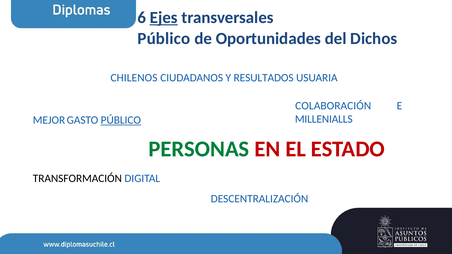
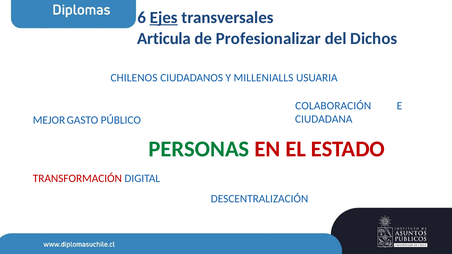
Público: Público -> Articula (164, 39)
Oportunidades: Oportunidades -> Profesionalizar (268, 39)
RESULTADOS: RESULTADOS -> MILLENIALLS (264, 78)
MILLENIALLS: MILLENIALLS -> CIUDADANA (324, 119)
PÚBLICO underline: present -> none (121, 120)
TRANSFORMACIÓN colour: black -> red (77, 179)
